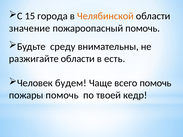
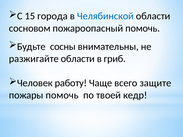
Челябинской colour: orange -> blue (105, 16)
значение: значение -> сосновом (30, 28)
среду: среду -> сосны (63, 47)
есть: есть -> гриб (115, 59)
будем: будем -> работу (71, 83)
всего помочь: помочь -> защите (155, 83)
